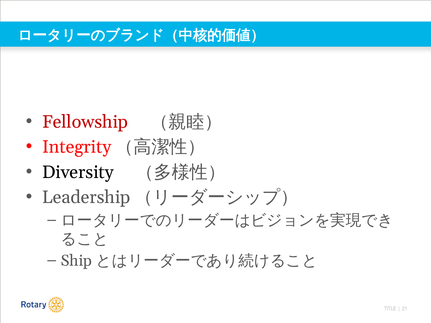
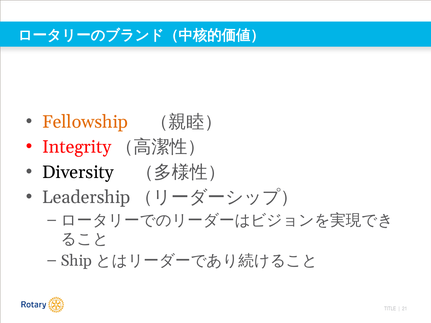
Fellowship colour: red -> orange (85, 122)
